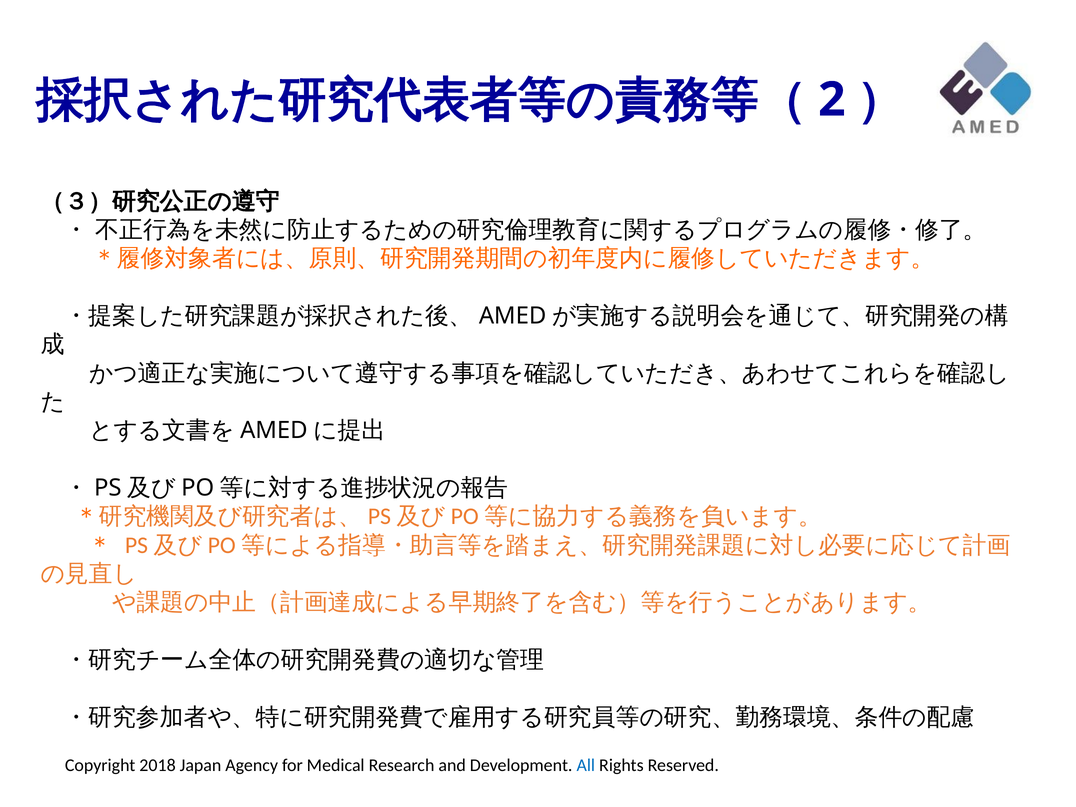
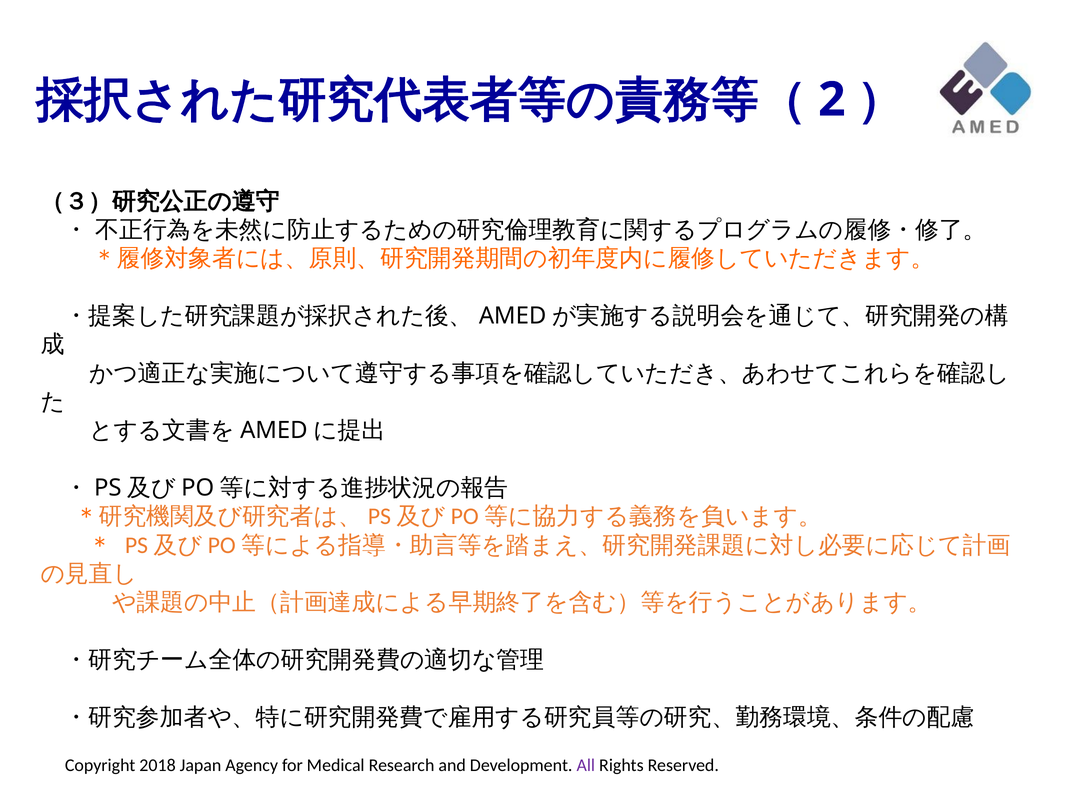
All colour: blue -> purple (586, 765)
